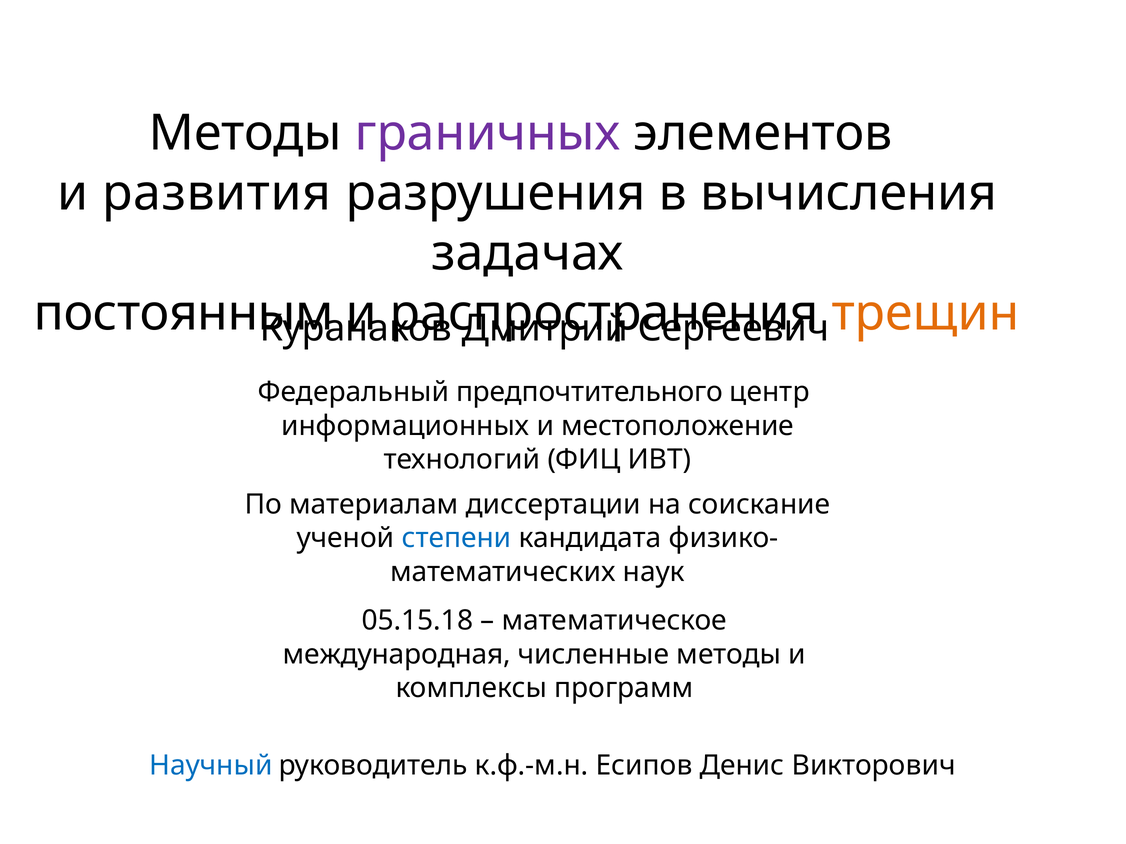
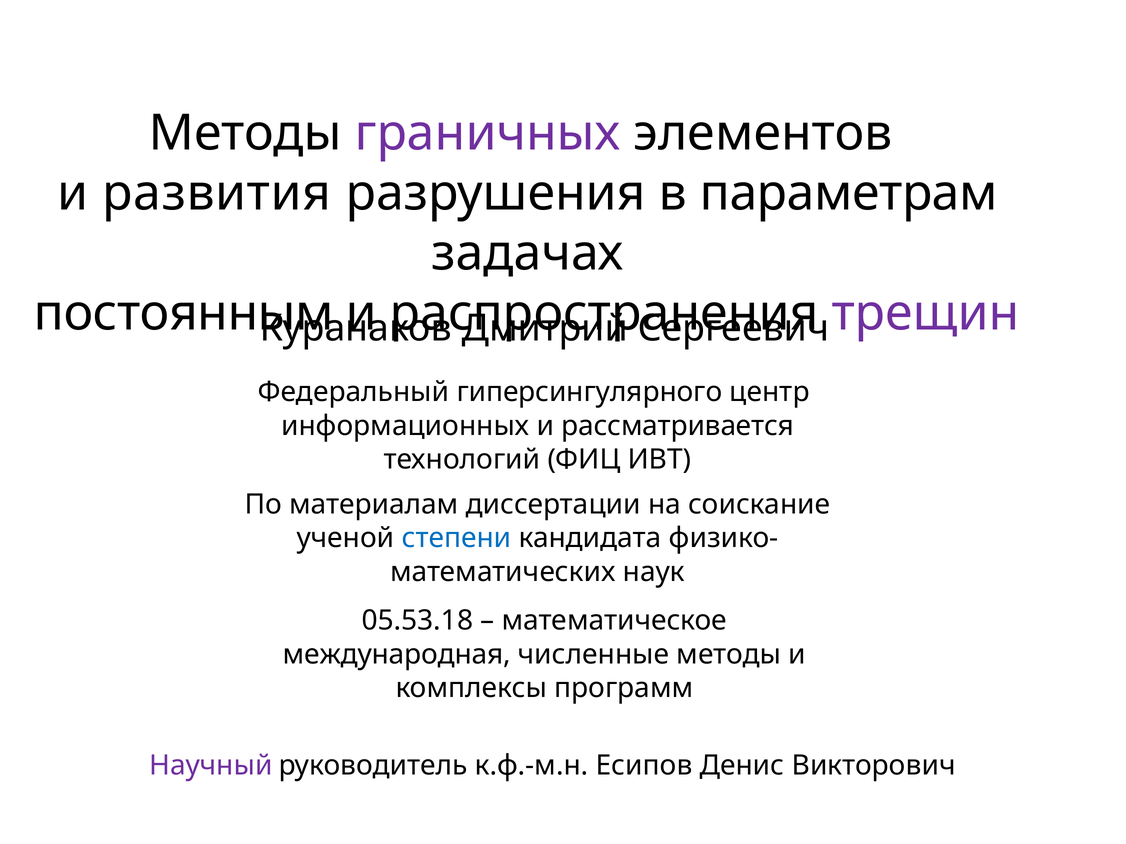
вычисления: вычисления -> параметрам (849, 193)
трещин colour: orange -> purple (926, 314)
предпочтительного: предпочтительного -> гиперсингулярного (589, 392)
местоположение: местоположение -> рассматривается (678, 426)
05.15.18: 05.15.18 -> 05.53.18 (417, 621)
Научный colour: blue -> purple (211, 766)
